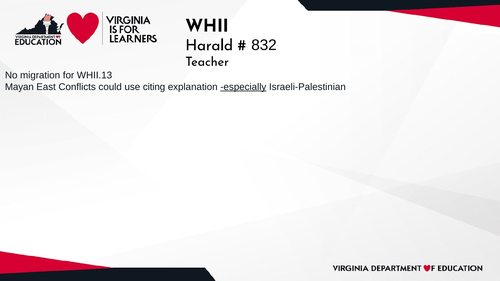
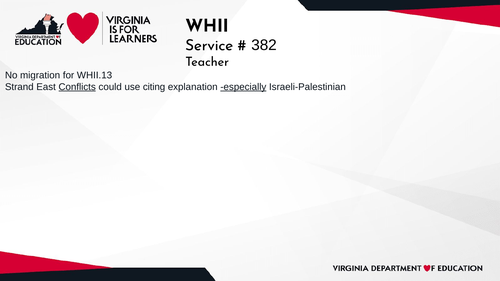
Harald: Harald -> Service (209, 45)
832: 832 -> 382 (264, 45)
Mayan: Mayan -> Strand (19, 87)
Conflicts underline: none -> present (77, 87)
